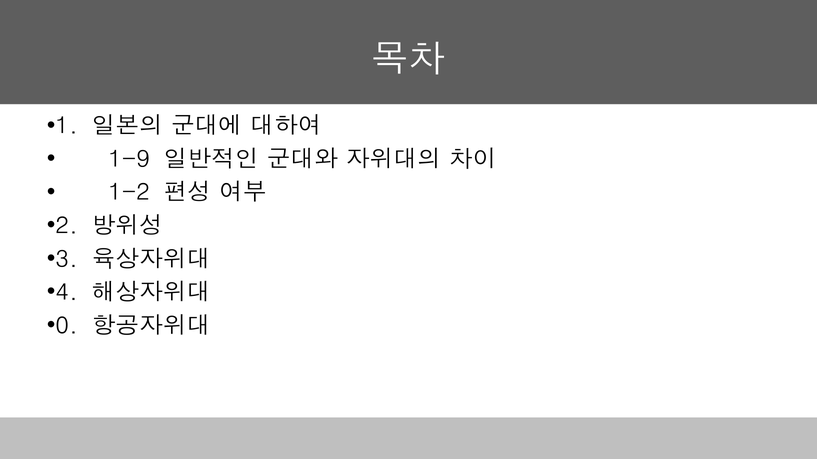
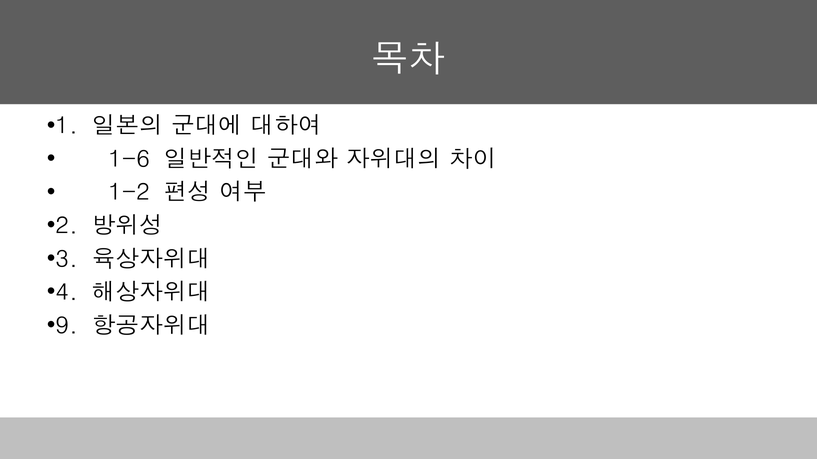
1-9: 1-9 -> 1-6 (129, 160)
0: 0 -> 9 (67, 326)
